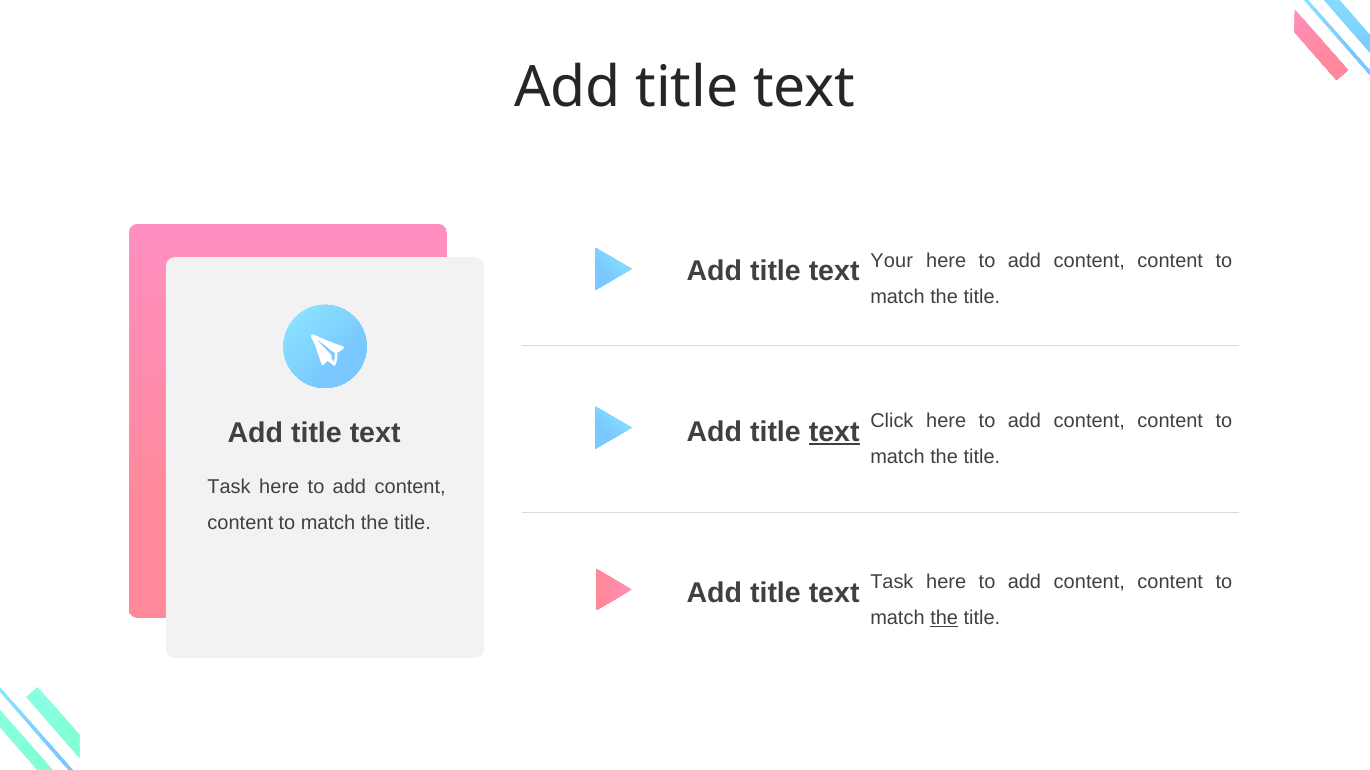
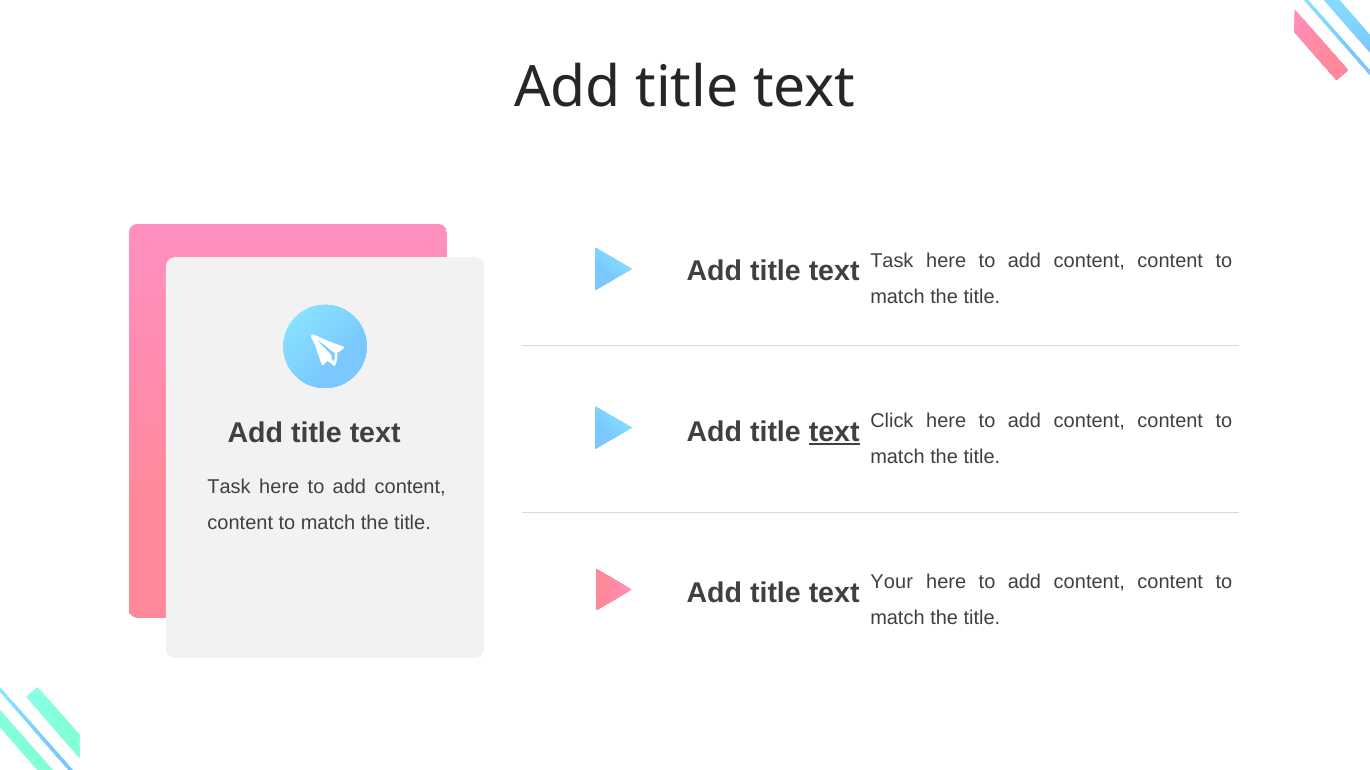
Your: Your -> Task (892, 261)
Task: Task -> Your (892, 582)
the underline: present -> none (944, 618)
